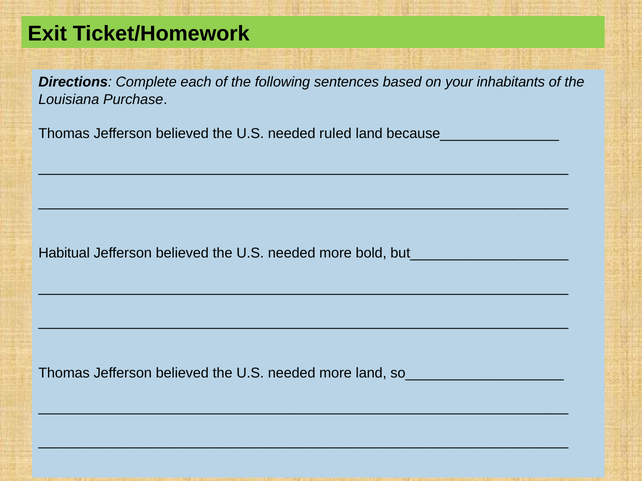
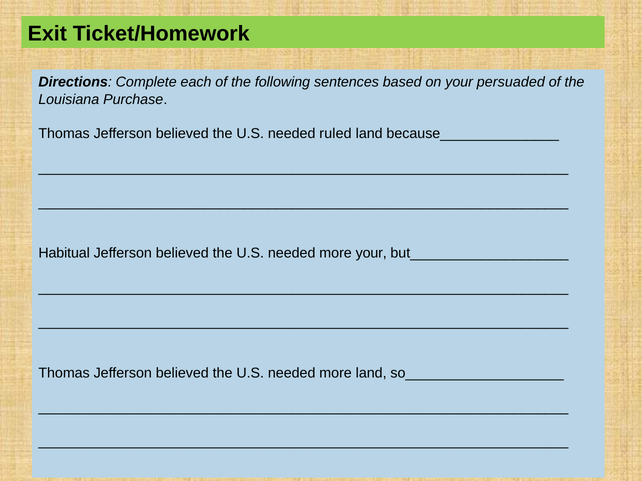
inhabitants: inhabitants -> persuaded (511, 82)
more bold: bold -> your (371, 253)
